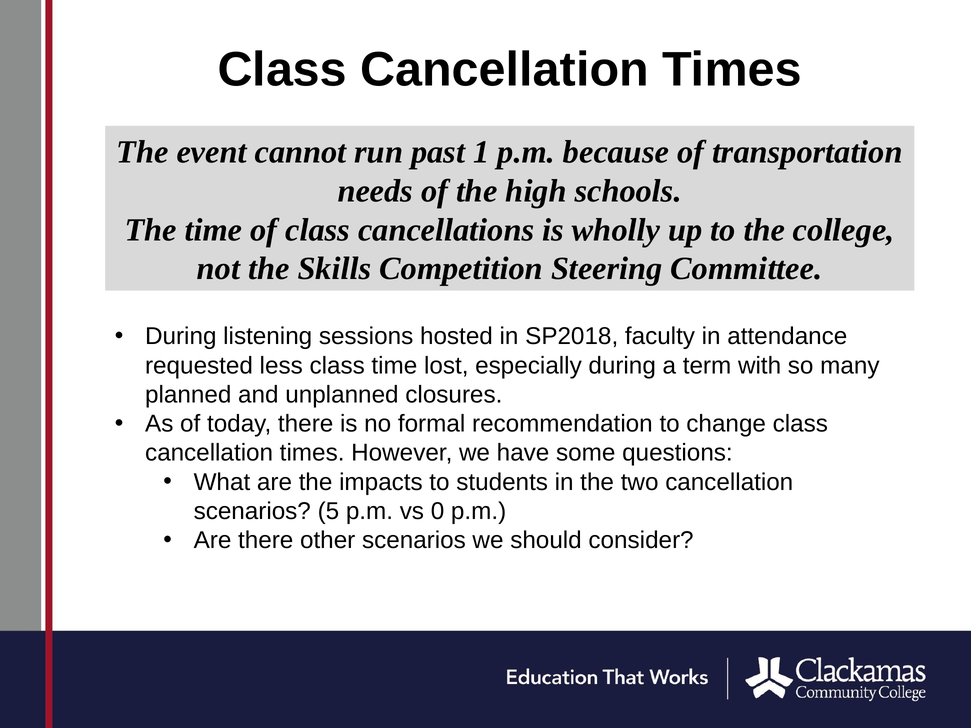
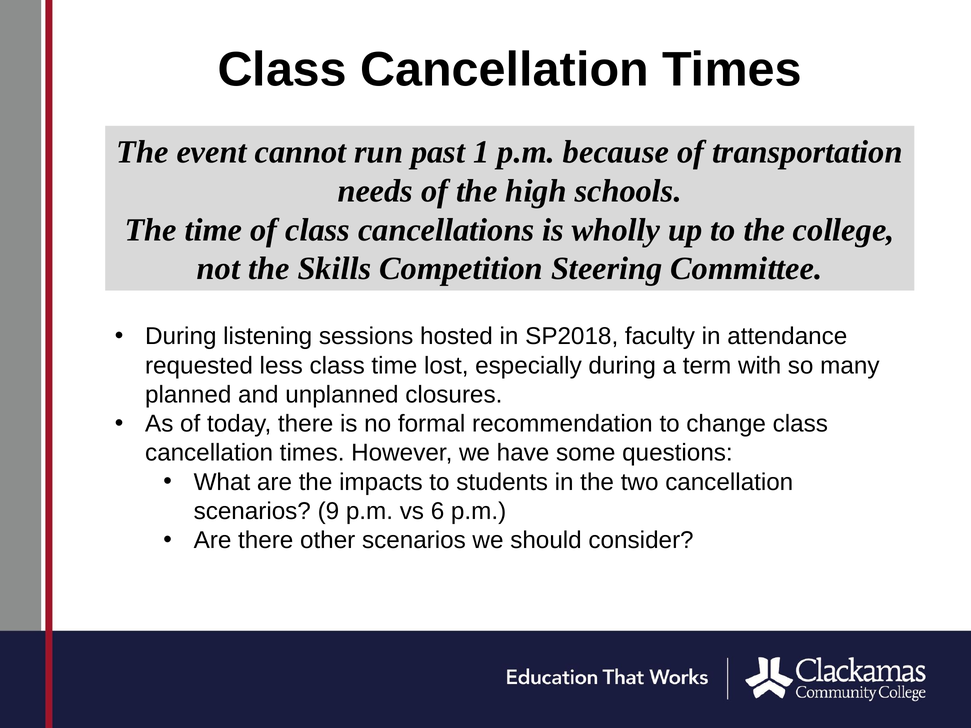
5: 5 -> 9 (328, 511)
0: 0 -> 6 (438, 511)
